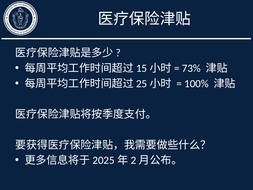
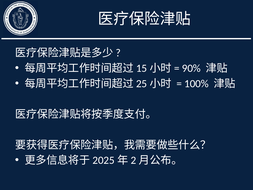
73%: 73% -> 90% (191, 68)
